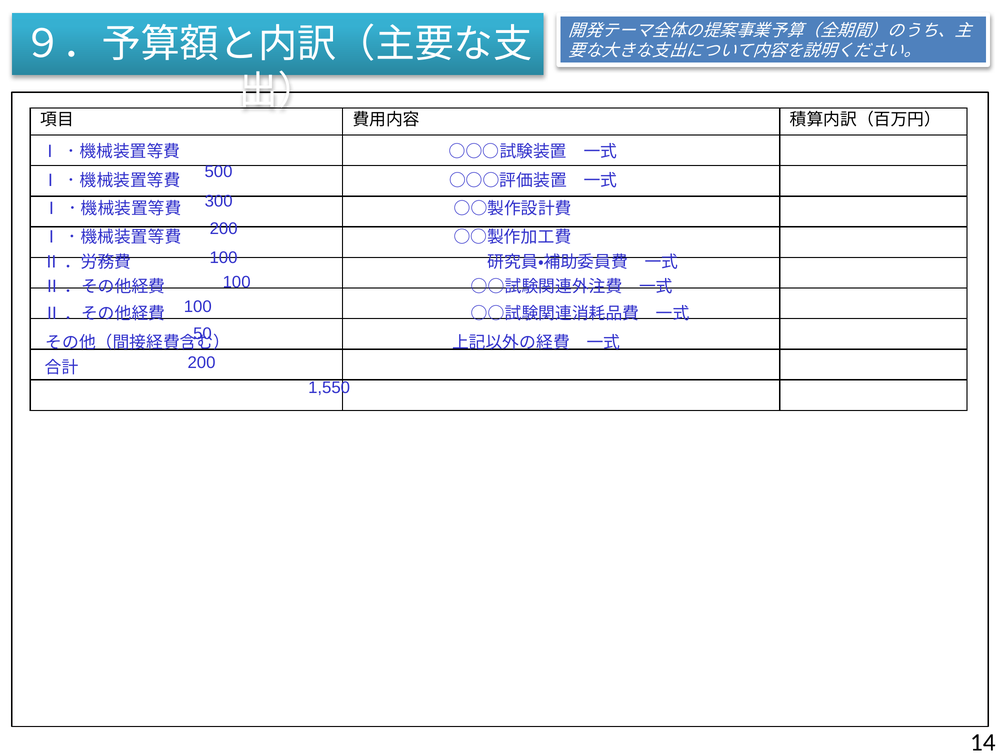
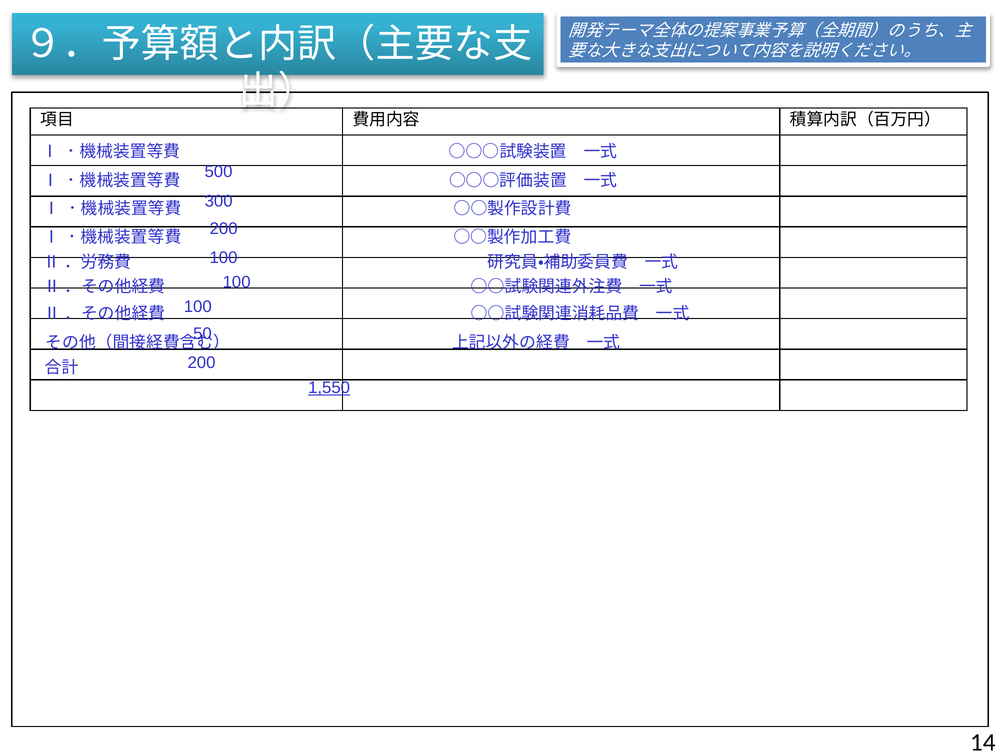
1,550 underline: none -> present (329, 388)
